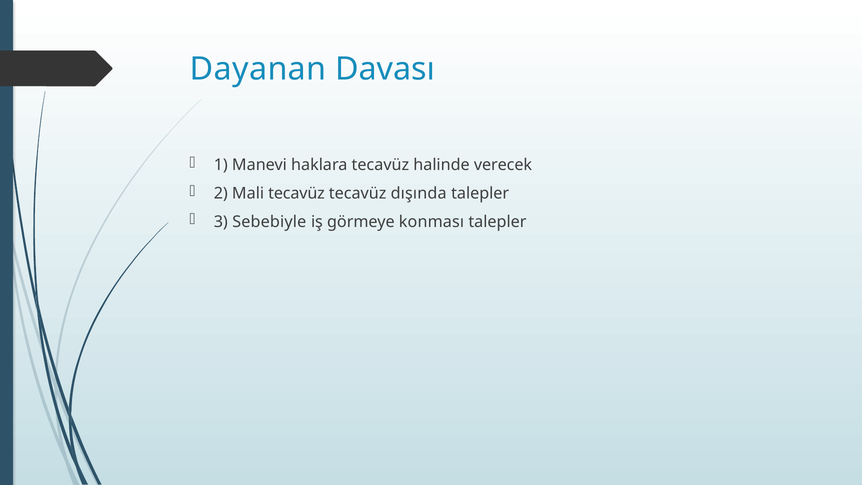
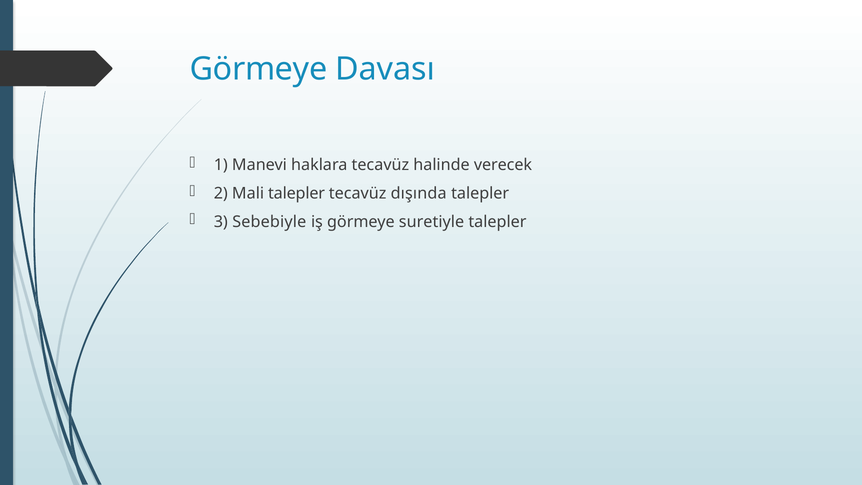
Dayanan: Dayanan -> Görmeye (258, 69)
Mali tecavüz: tecavüz -> talepler (297, 193)
konması: konması -> suretiyle (432, 222)
